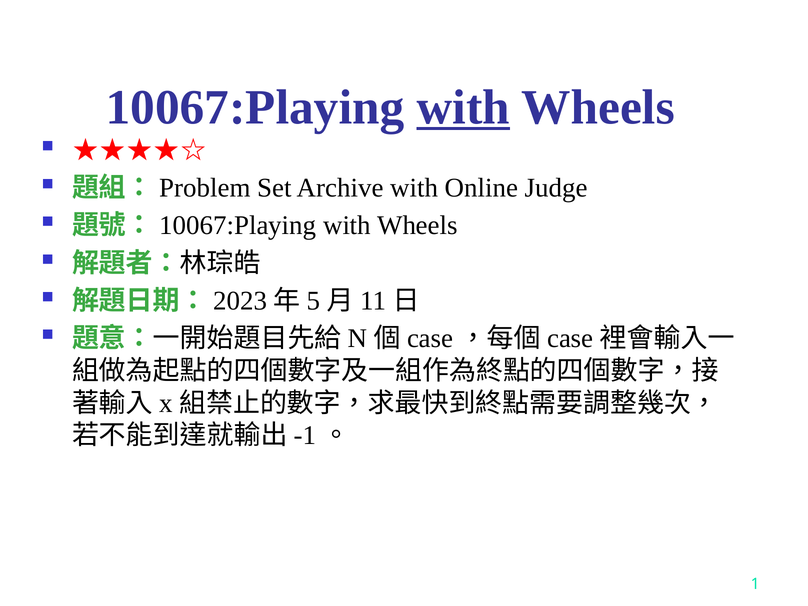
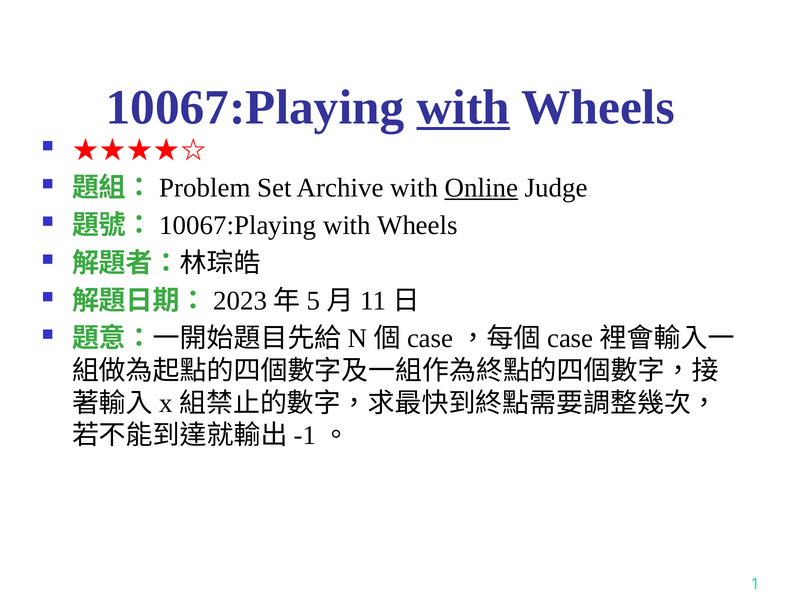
Online underline: none -> present (481, 188)
